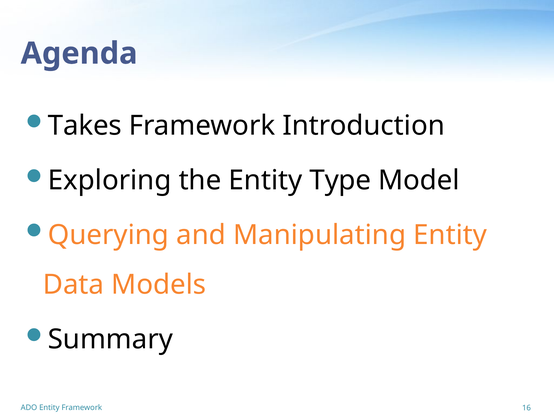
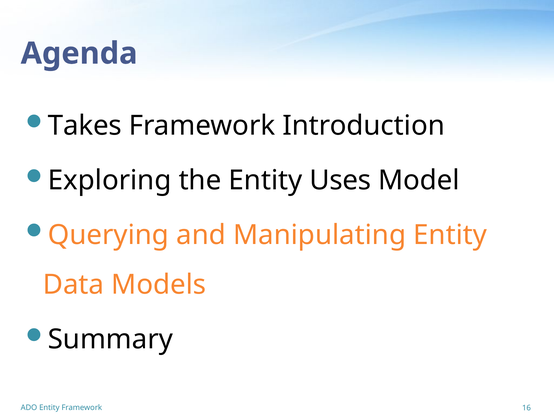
Type: Type -> Uses (340, 180)
